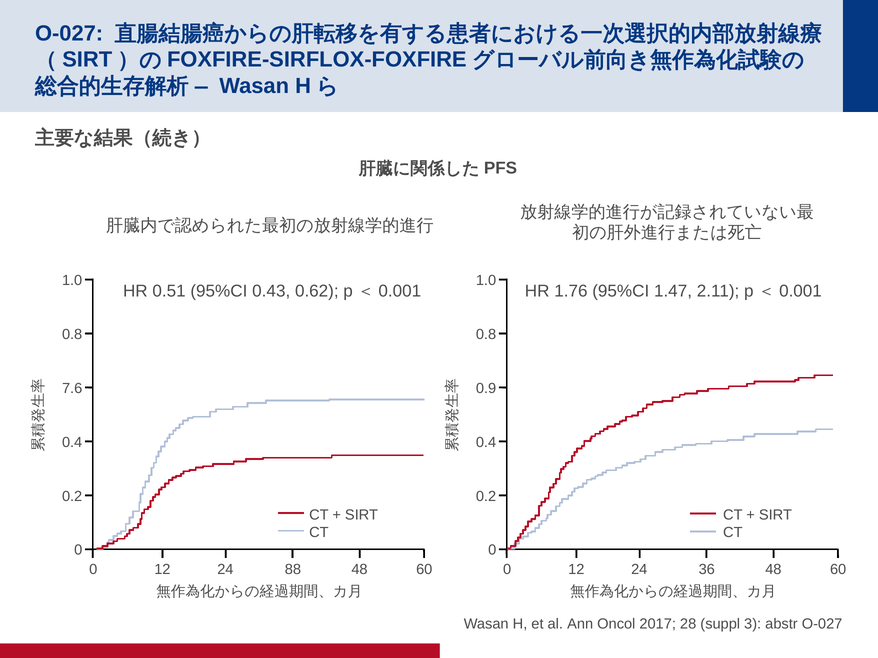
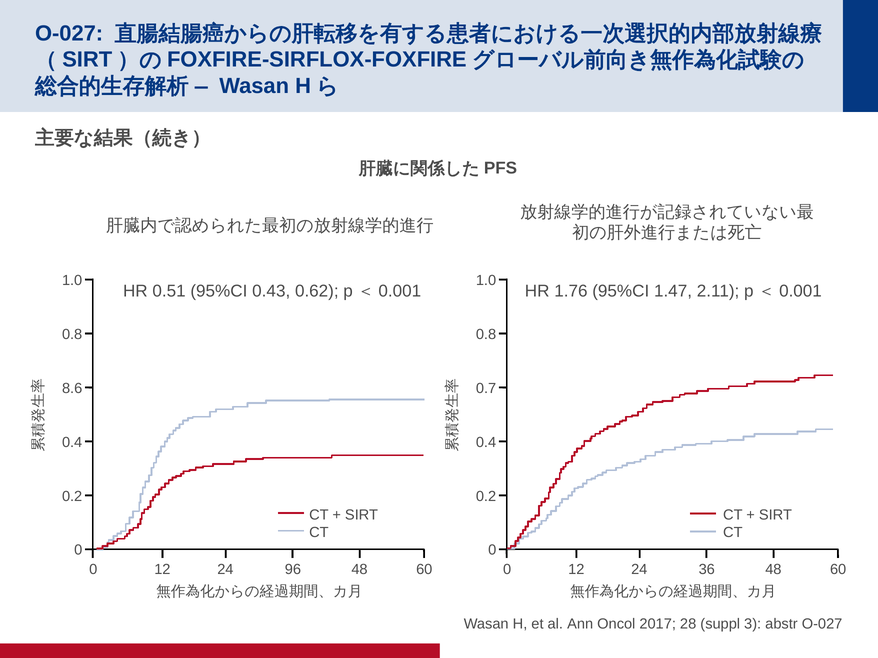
7.6: 7.6 -> 8.6 (72, 389)
0.9: 0.9 -> 0.7 (486, 389)
88: 88 -> 96 (293, 570)
